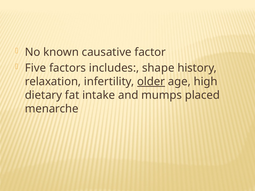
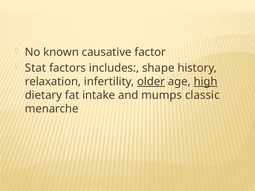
Five: Five -> Stat (35, 68)
high underline: none -> present (206, 82)
placed: placed -> classic (202, 95)
